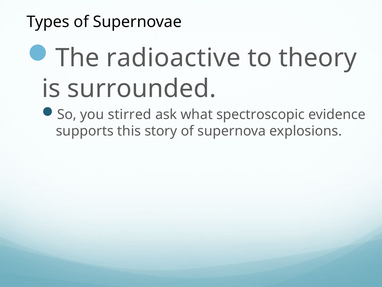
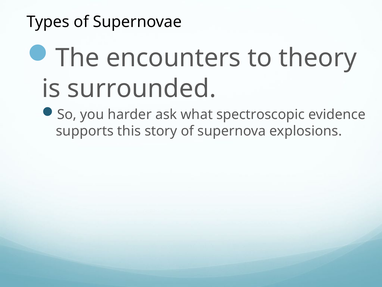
radioactive: radioactive -> encounters (174, 58)
stirred: stirred -> harder (130, 114)
